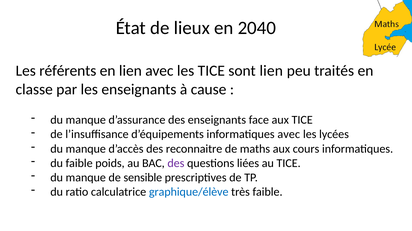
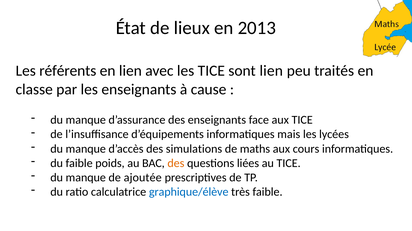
2040: 2040 -> 2013 (257, 28)
informatiques avec: avec -> mais (289, 135)
reconnaitre: reconnaitre -> simulations (194, 149)
des colour: purple -> orange (176, 164)
sensible: sensible -> ajoutée (143, 178)
